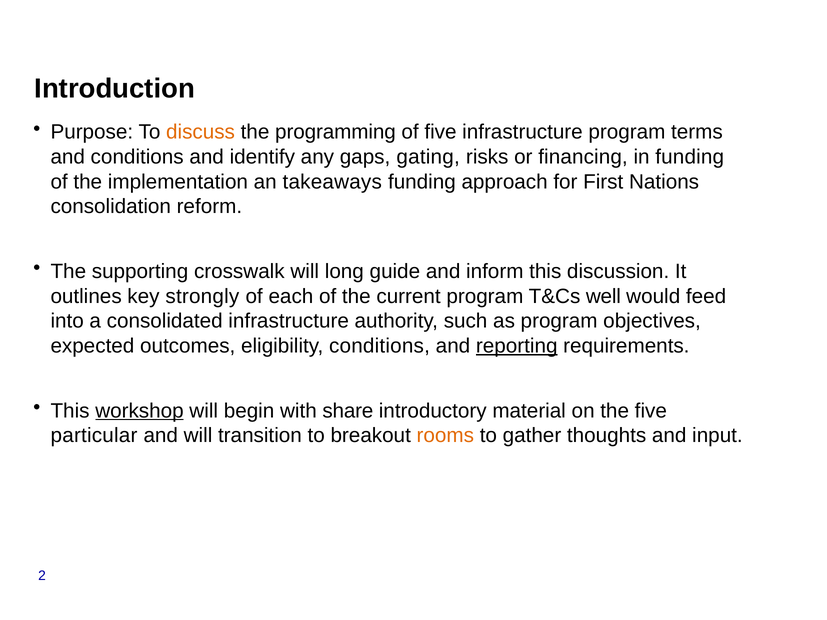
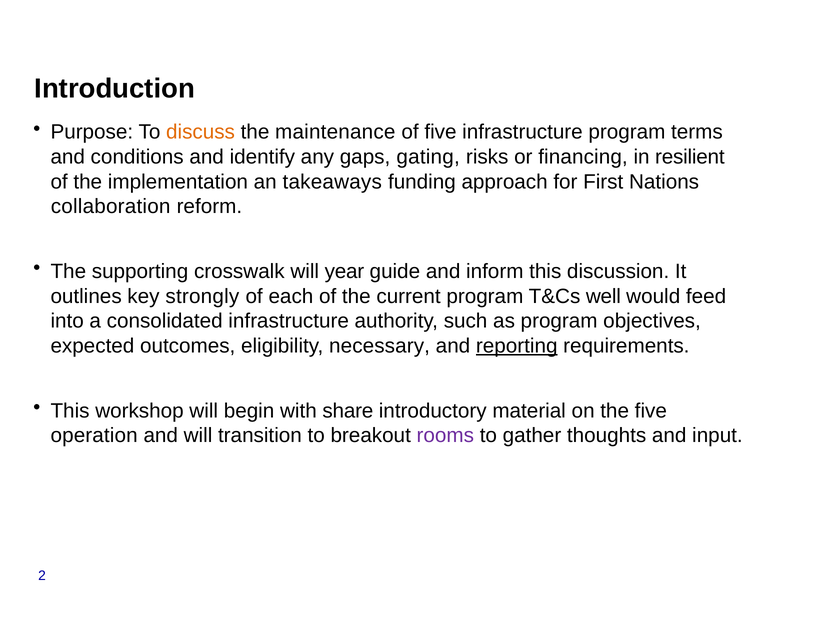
programming: programming -> maintenance (335, 132)
in funding: funding -> resilient (690, 157)
consolidation: consolidation -> collaboration (111, 207)
long: long -> year (344, 272)
eligibility conditions: conditions -> necessary (380, 346)
workshop underline: present -> none (139, 411)
particular: particular -> operation (94, 436)
rooms colour: orange -> purple (445, 436)
